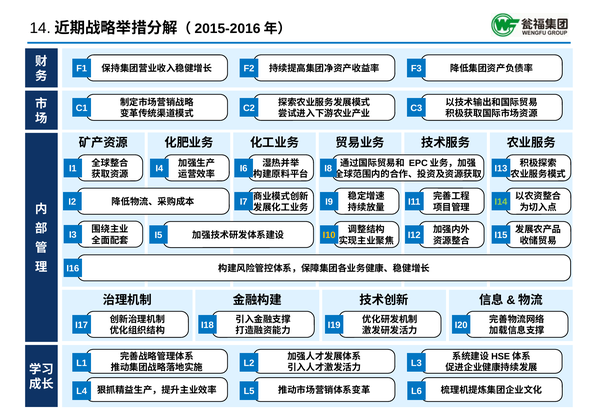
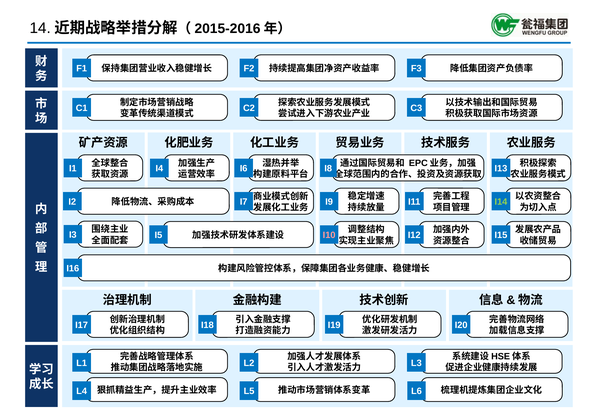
I10 colour: yellow -> pink (329, 235)
